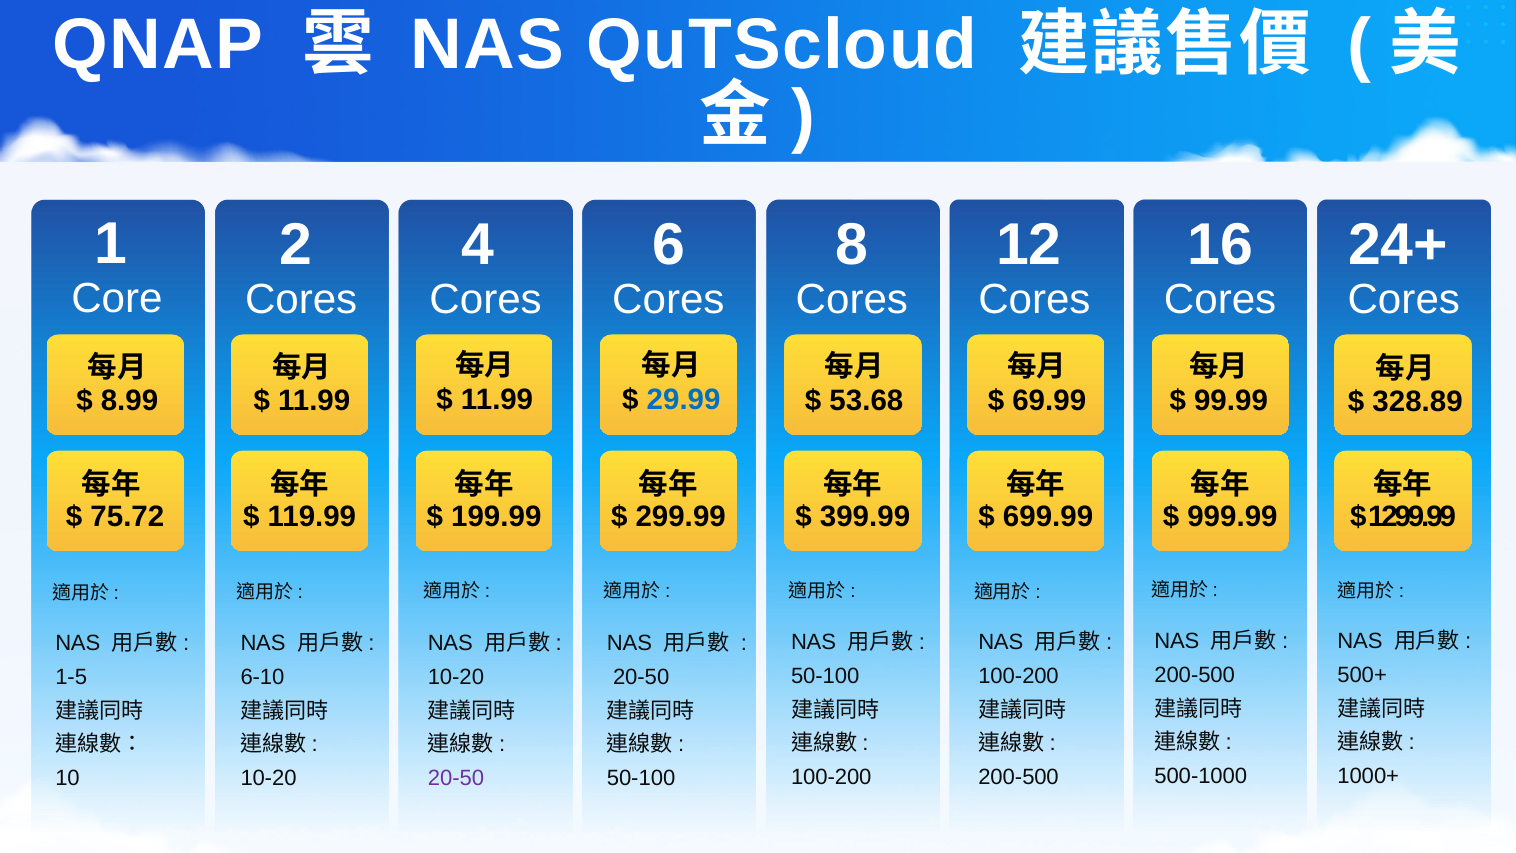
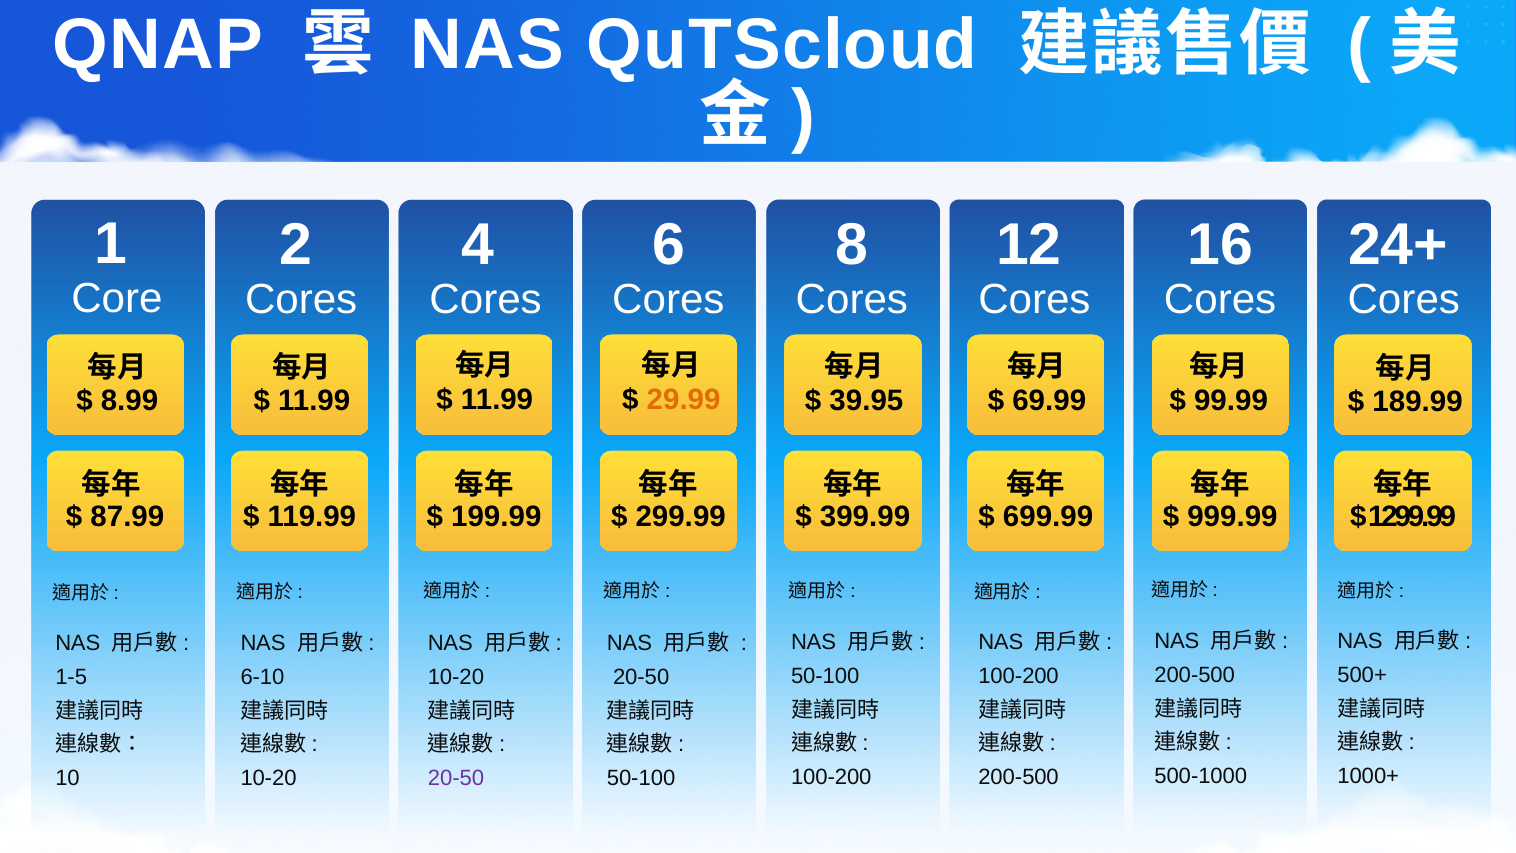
29.99 colour: blue -> orange (684, 399)
53.68: 53.68 -> 39.95 (866, 400)
328.89: 328.89 -> 189.99 (1418, 402)
75.72: 75.72 -> 87.99 (127, 516)
